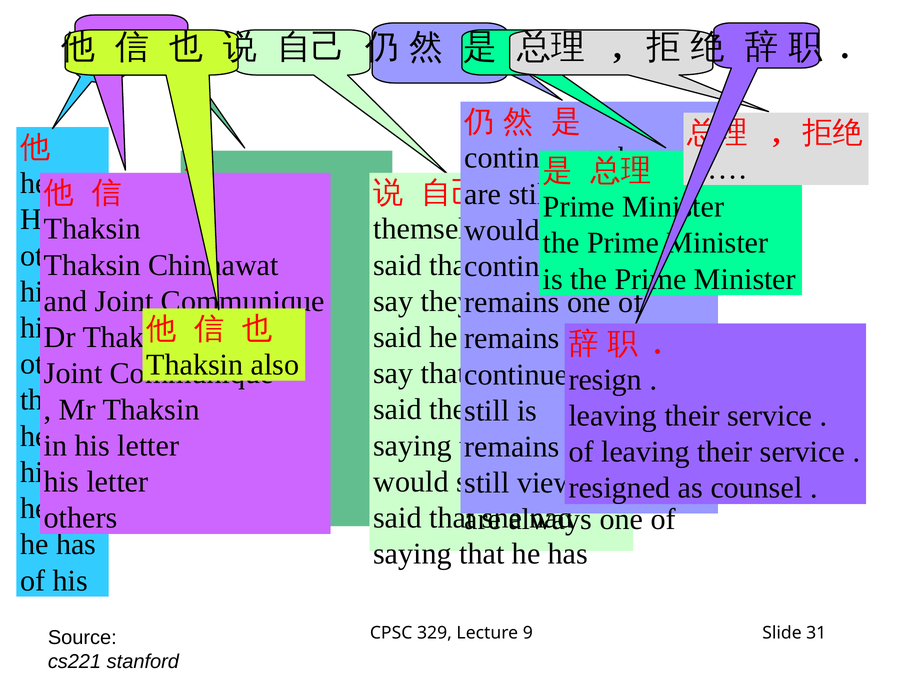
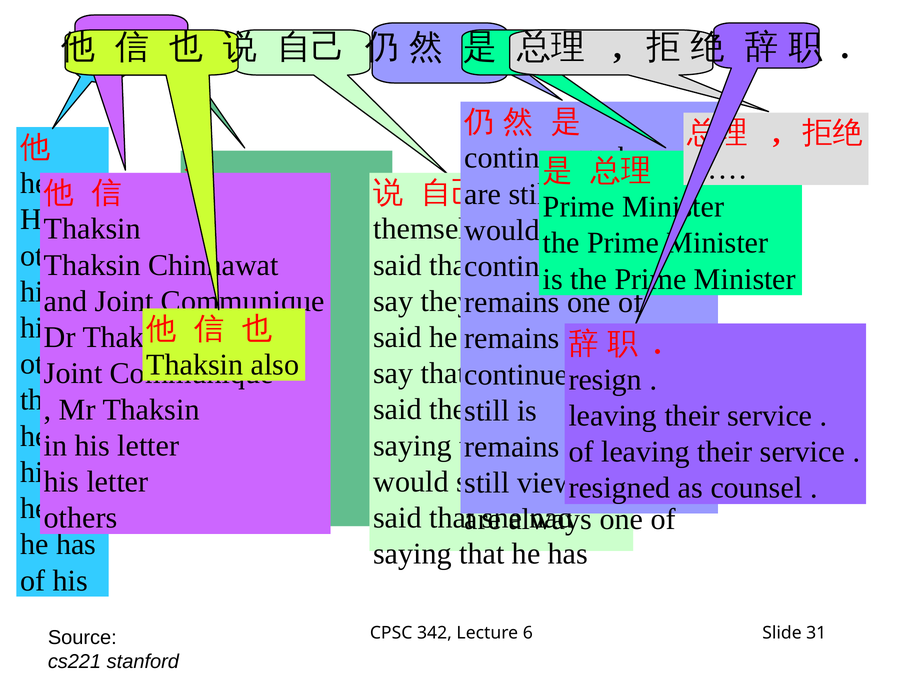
329: 329 -> 342 (434, 633)
9: 9 -> 6 (528, 633)
